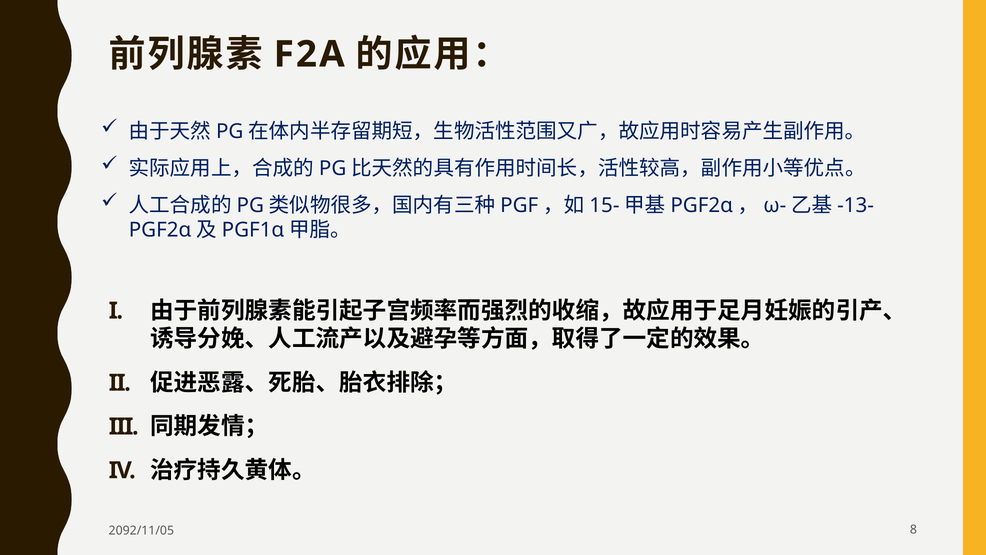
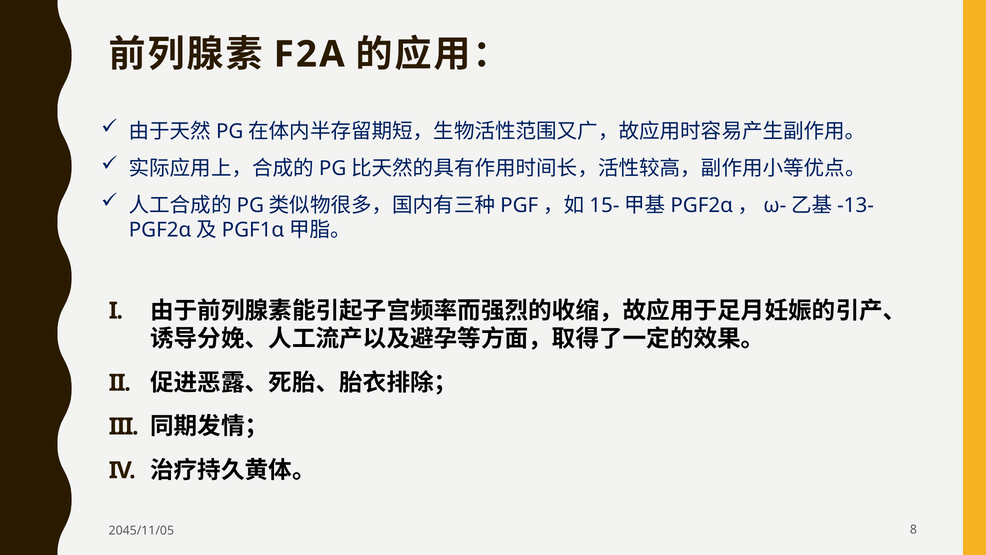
2092/11/05: 2092/11/05 -> 2045/11/05 (141, 531)
